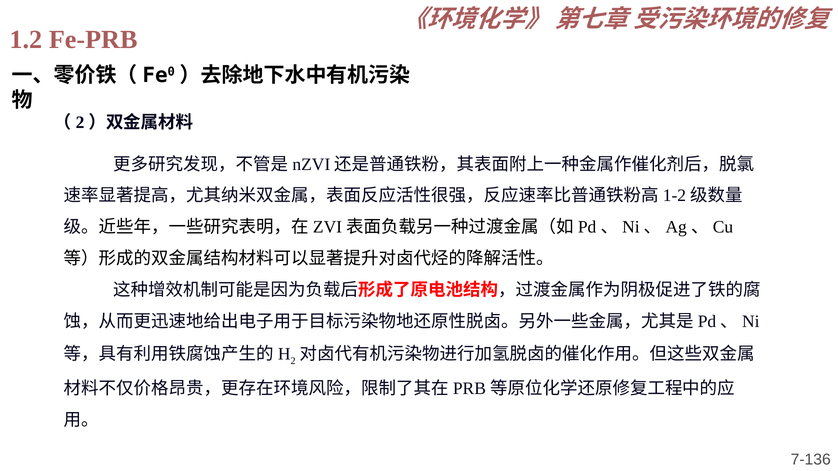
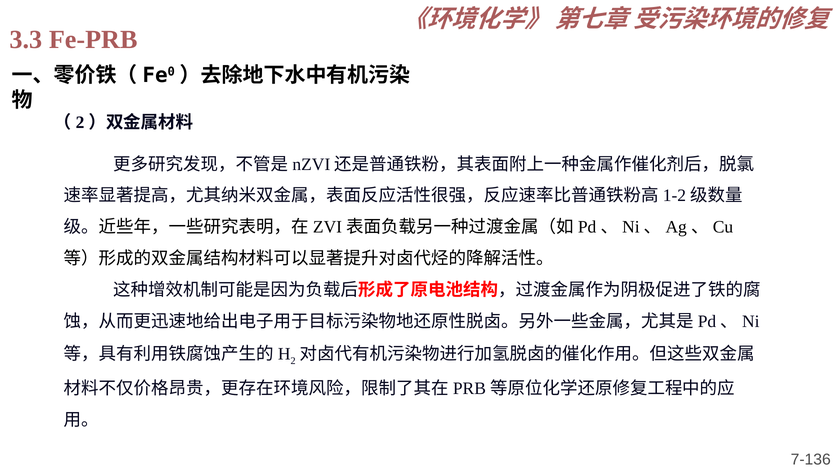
1.2: 1.2 -> 3.3 (26, 39)
